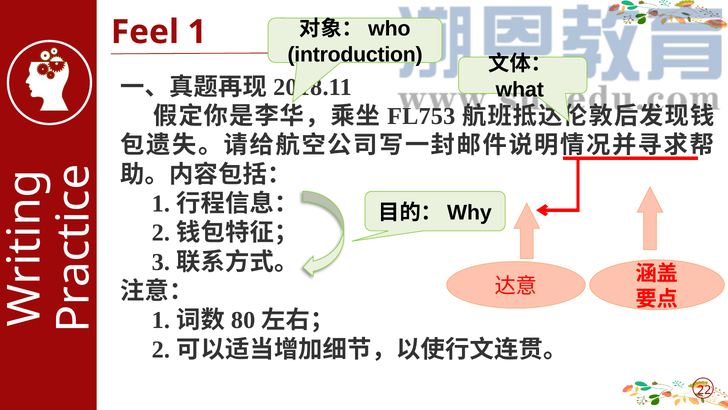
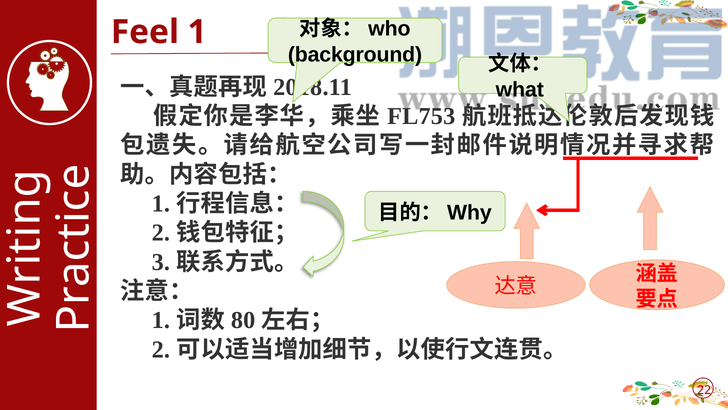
introduction: introduction -> background (355, 54)
